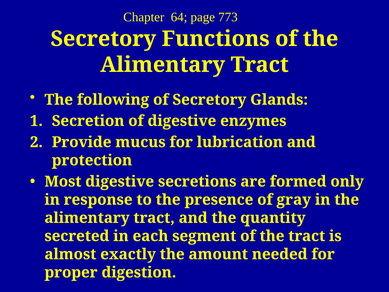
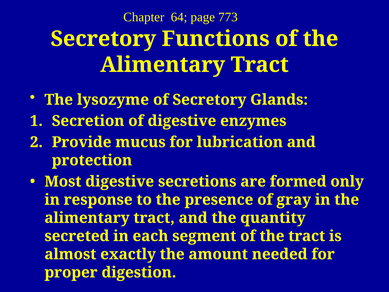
following: following -> lysozyme (113, 100)
